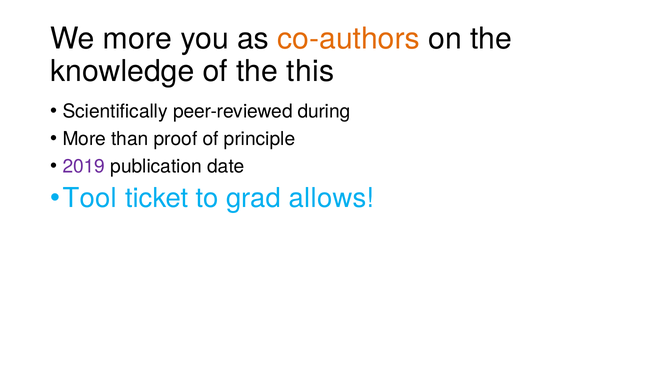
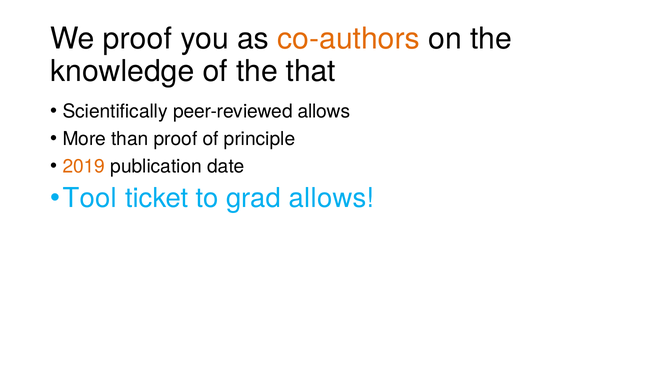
We more: more -> proof (138, 39)
this: this -> that (311, 72)
peer-reviewed during: during -> allows (324, 111)
2019 colour: purple -> orange (84, 166)
